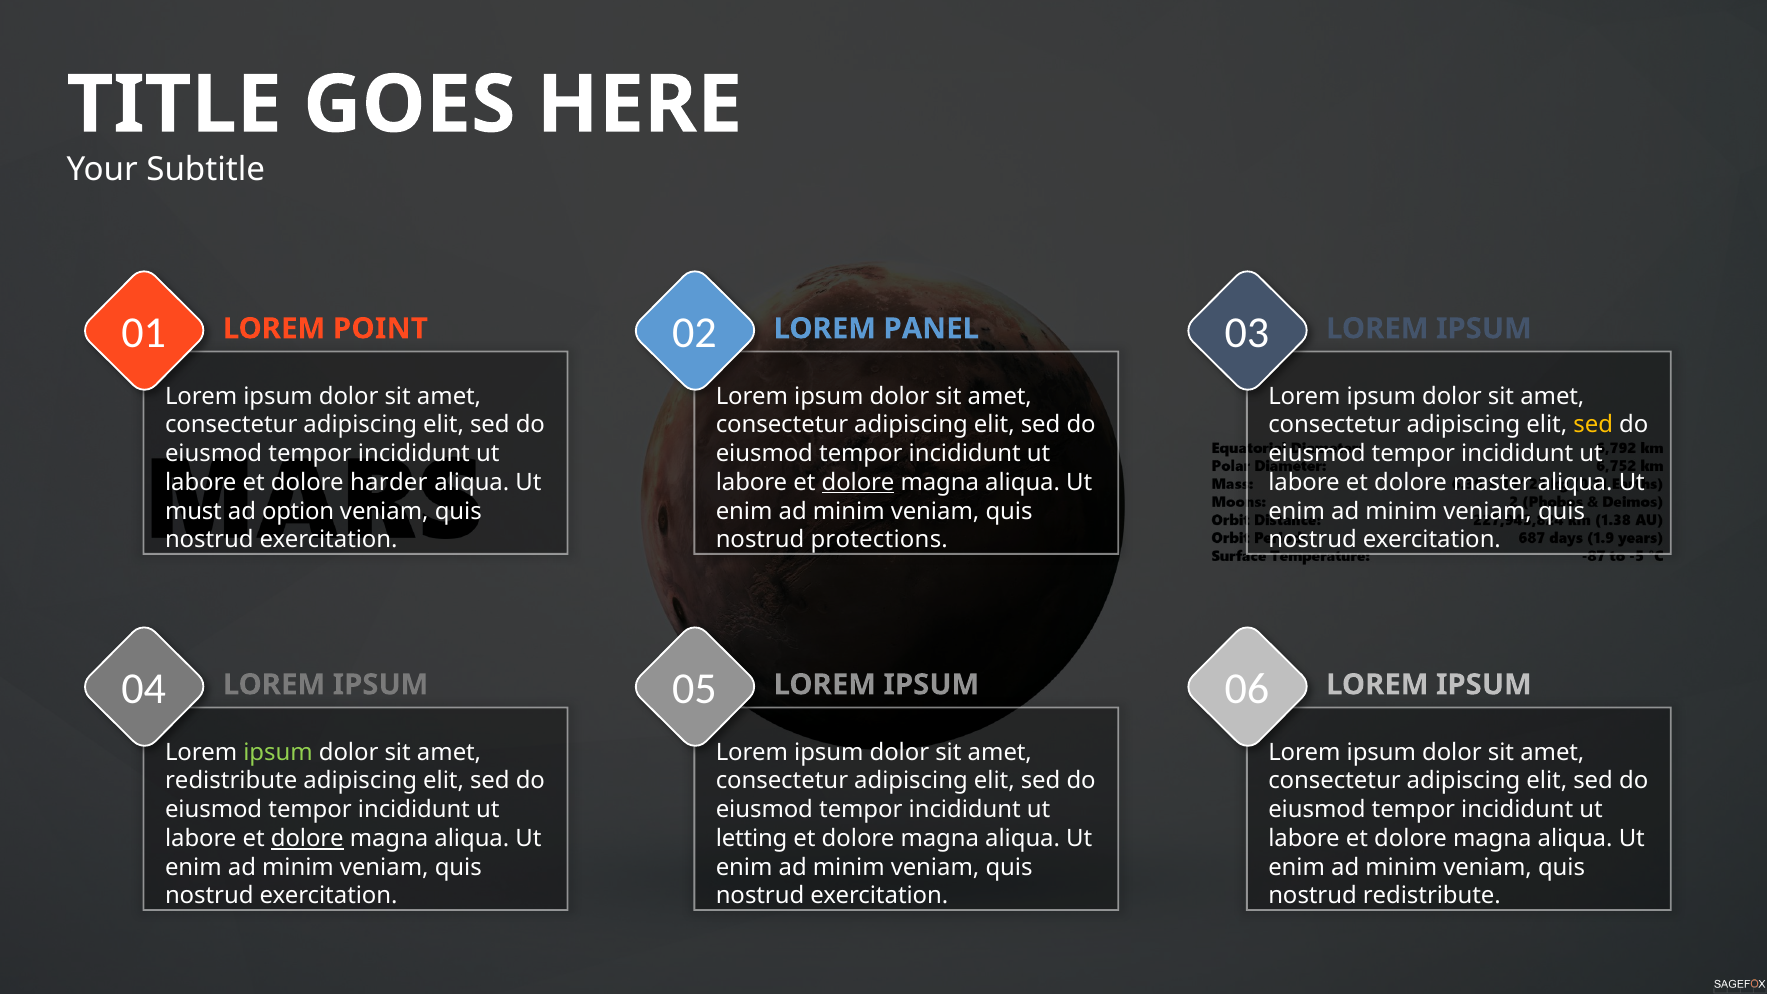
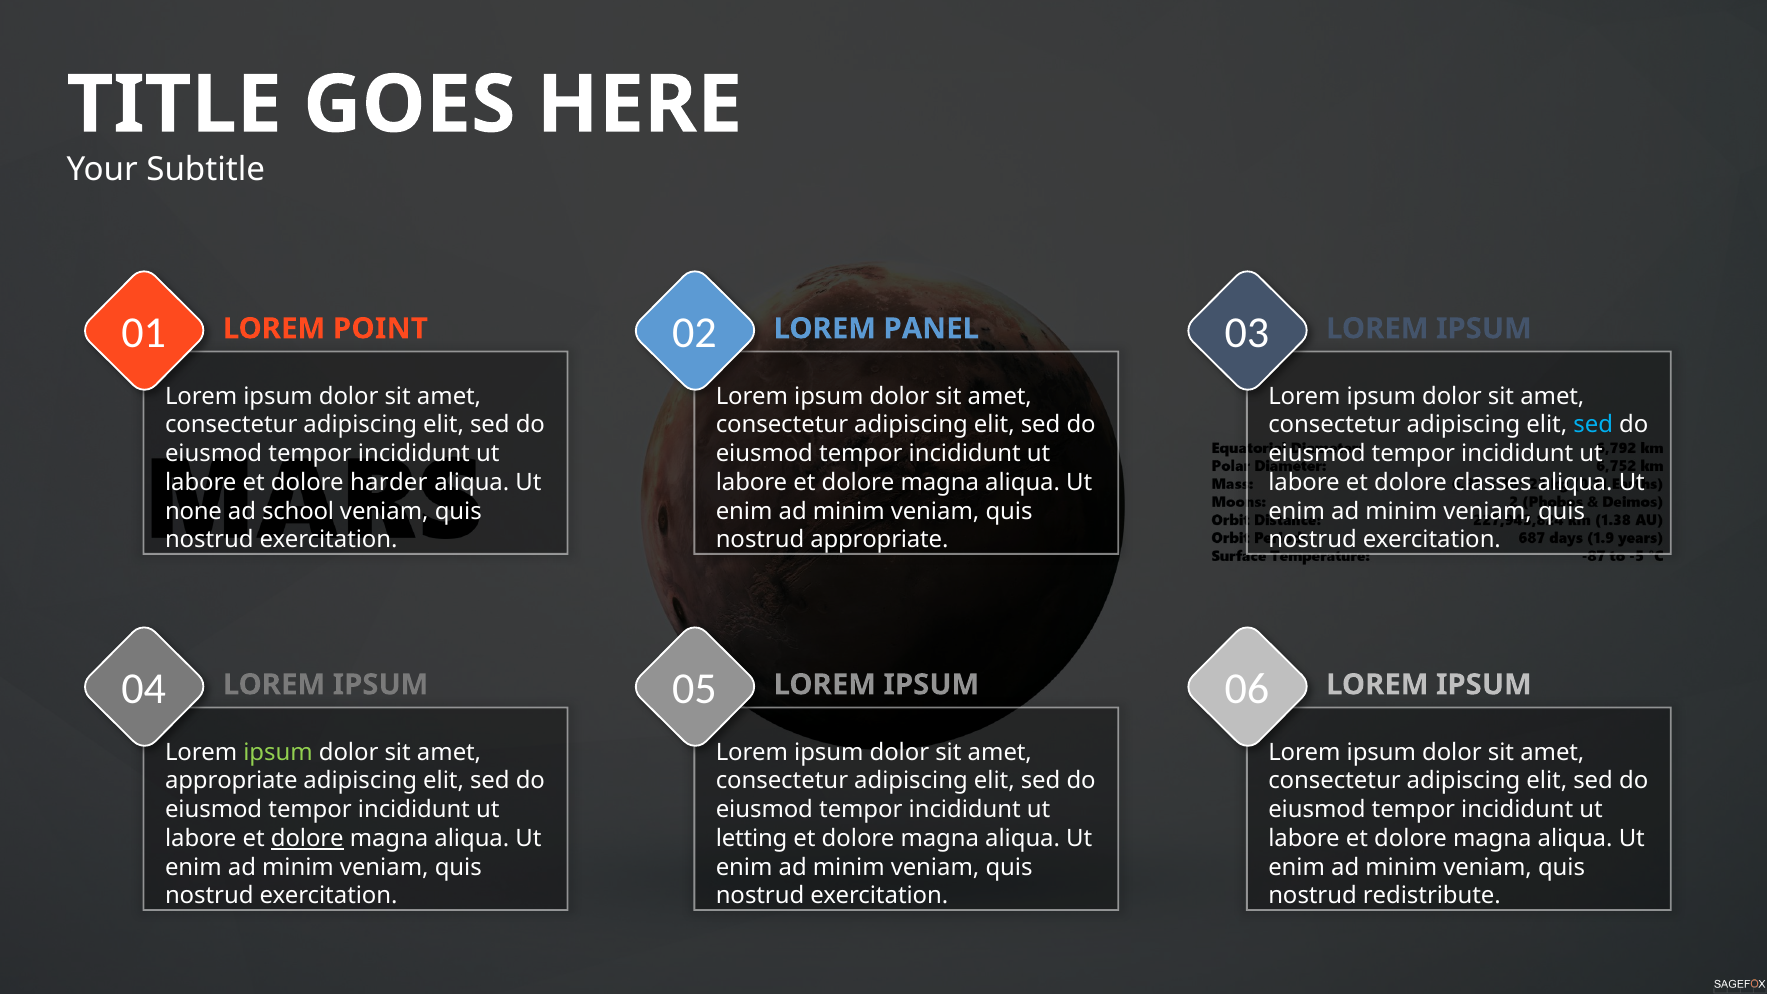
sed colour: yellow -> light blue (1593, 425)
dolore underline: present -> none (858, 482)
master: master -> classes (1492, 482)
must: must -> none (194, 511)
option: option -> school (298, 511)
nostrud protections: protections -> appropriate (879, 540)
redistribute: redistribute -> appropriate (231, 781)
